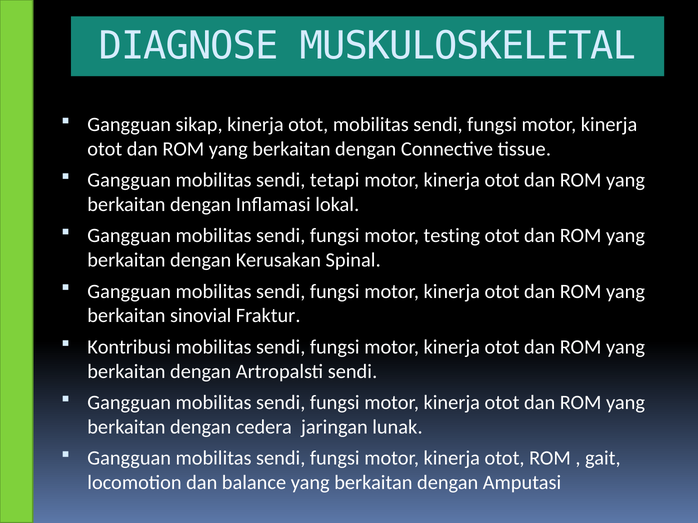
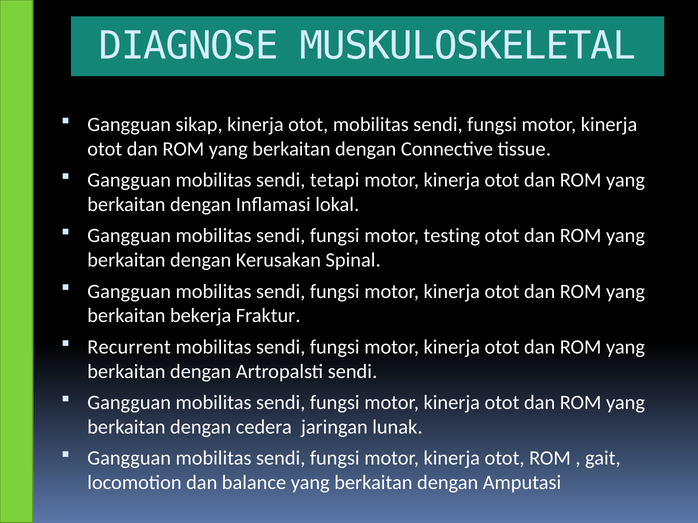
sinovial: sinovial -> bekerja (201, 316)
Kontribusi: Kontribusi -> Recurrent (129, 347)
